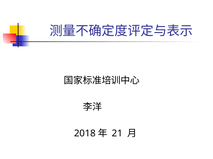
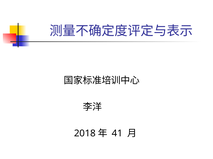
21: 21 -> 41 (117, 134)
